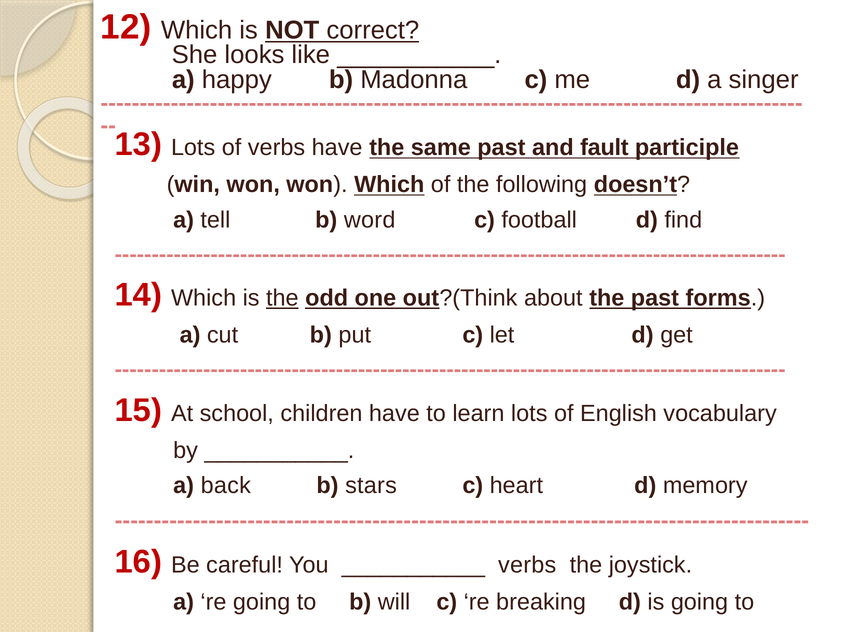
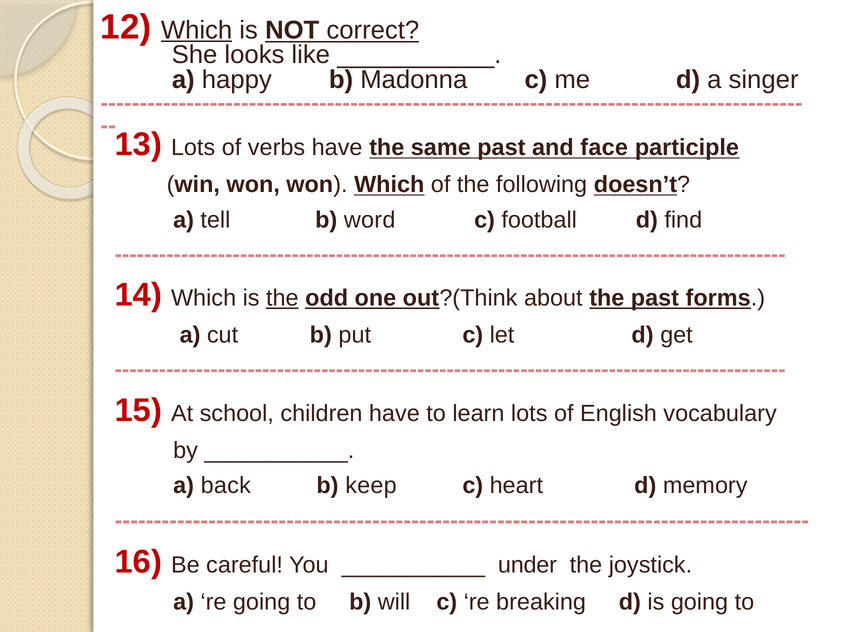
Which underline: none -> present (197, 30)
fault: fault -> face (604, 148)
stars: stars -> keep (371, 486)
verbs: verbs -> under (527, 565)
